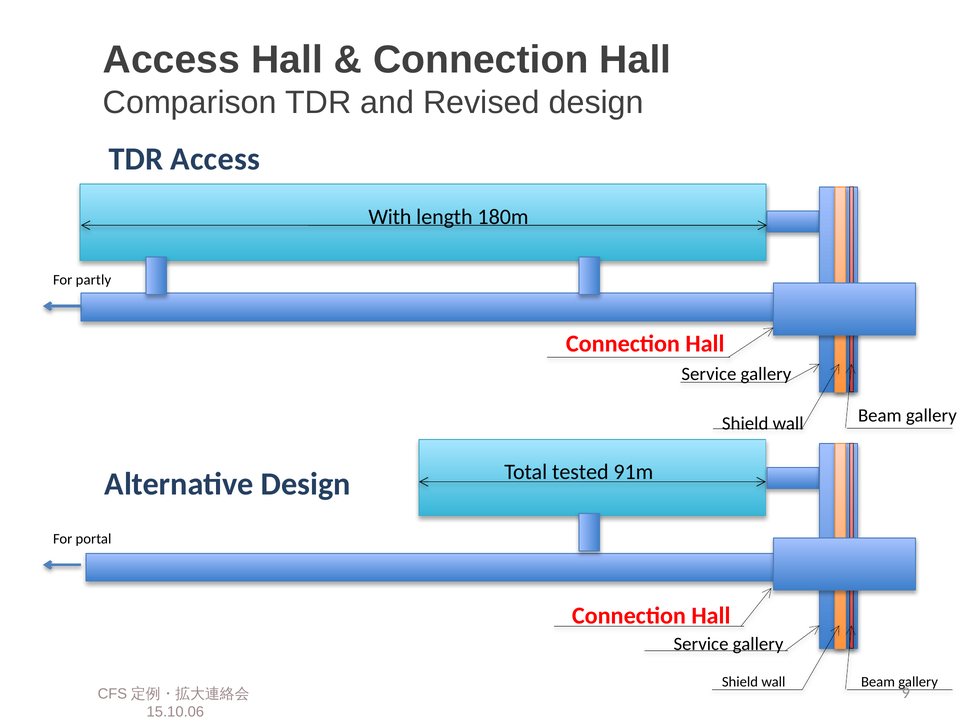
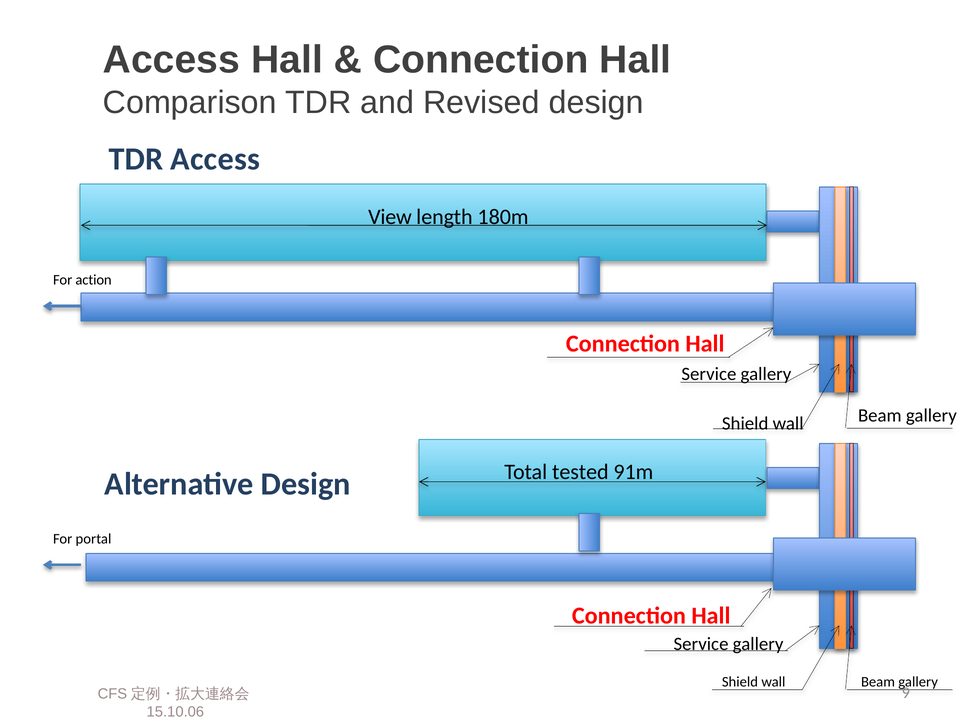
With: With -> View (390, 217)
partly: partly -> action (94, 280)
